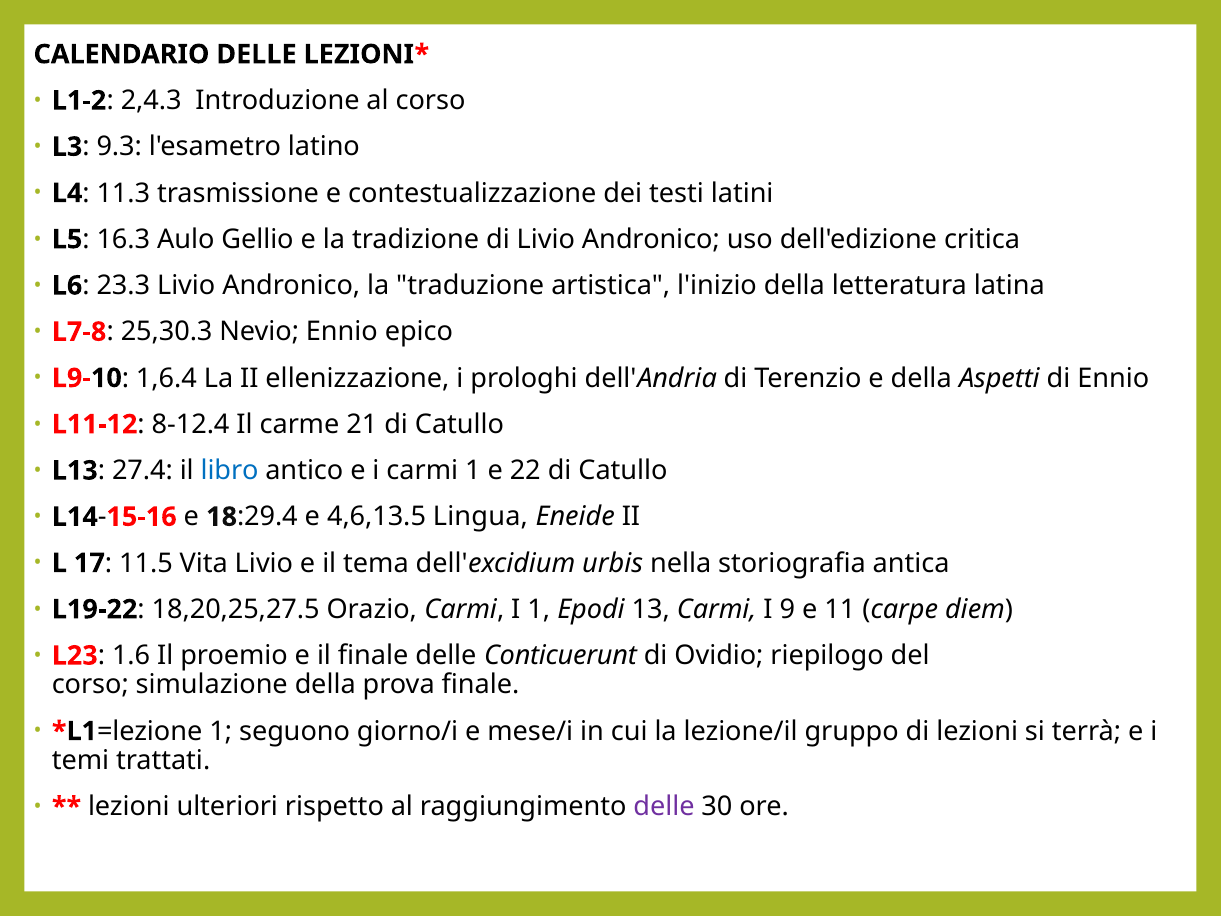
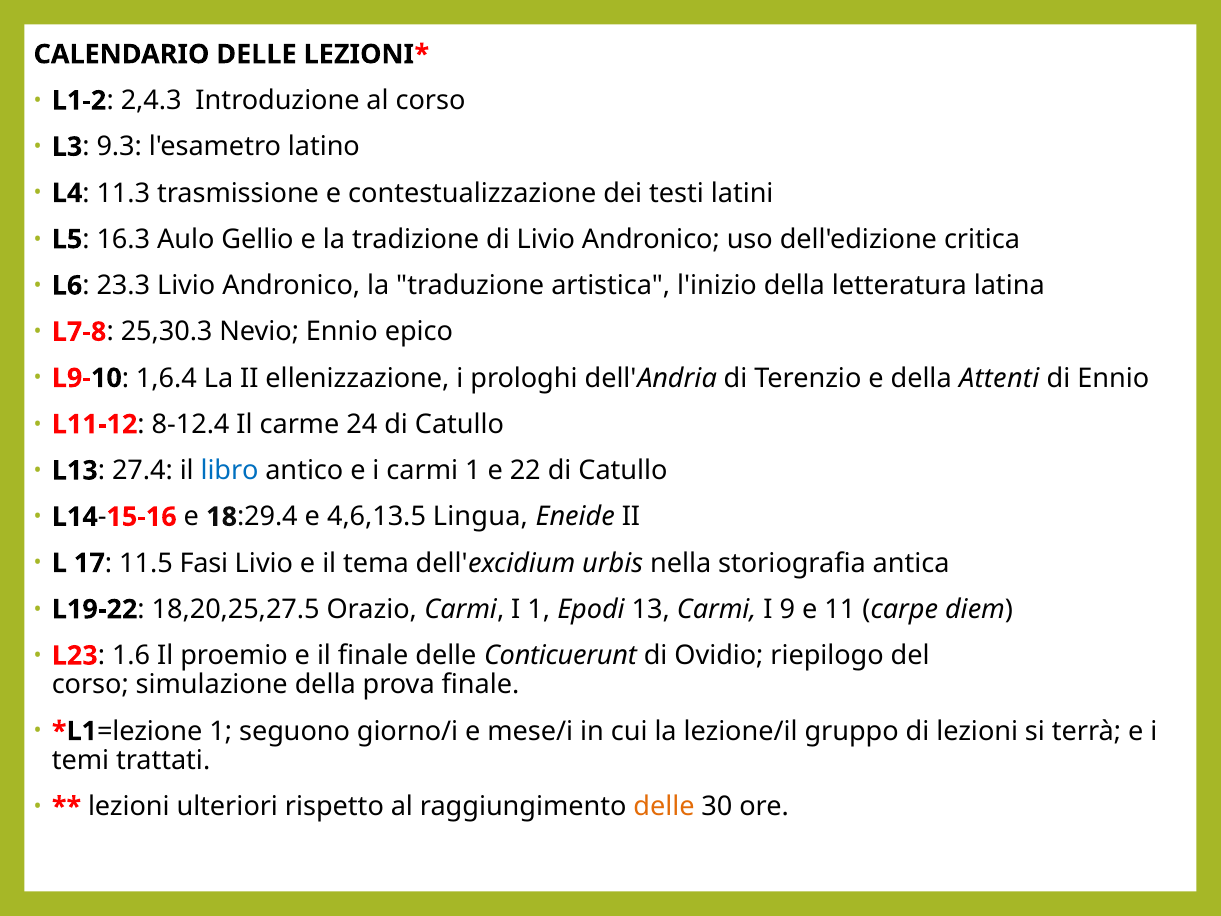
Aspetti: Aspetti -> Attenti (999, 378)
21: 21 -> 24 (362, 424)
Vita: Vita -> Fasi (204, 563)
delle colour: purple -> orange (664, 807)
